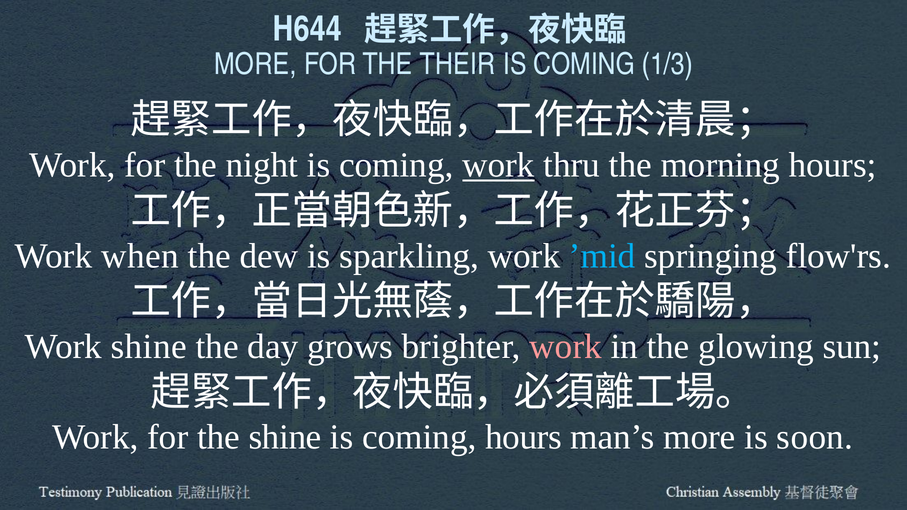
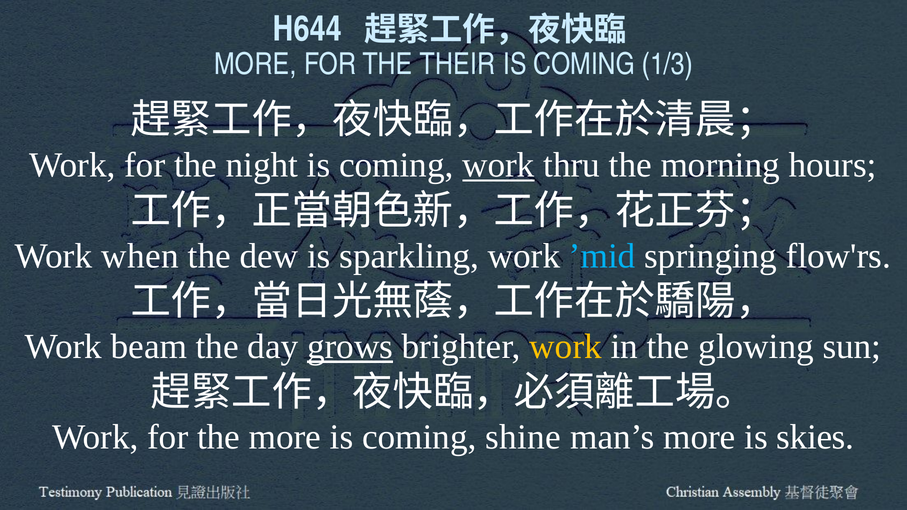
Work shine: shine -> beam (149, 347)
grows underline: none -> present (350, 347)
work colour: pink -> yellow (566, 347)
the shine: shine -> more (285, 437)
coming hours: hours -> shine (523, 437)
soon: soon -> skies (815, 437)
